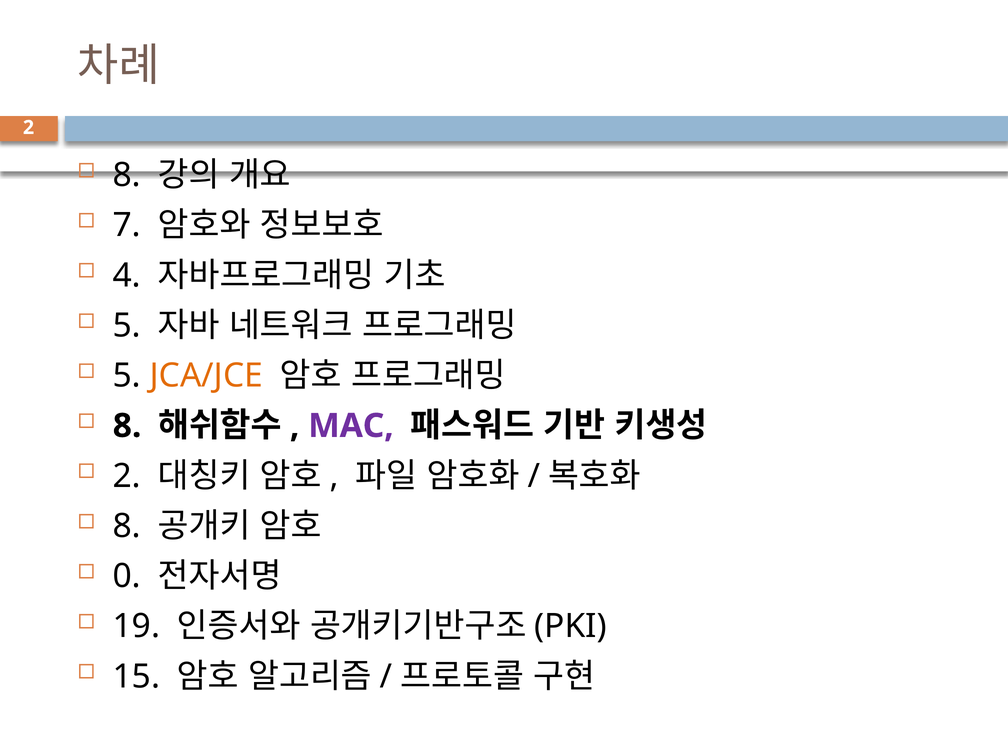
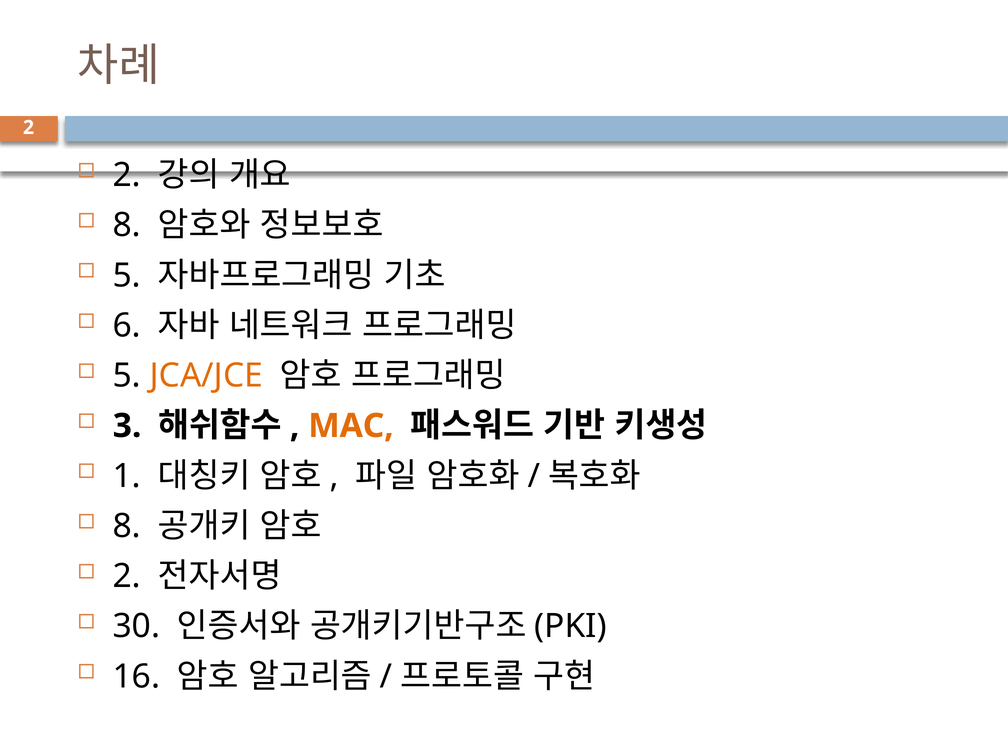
8: 8 -> 2 (127, 175)
7: 7 -> 8 (127, 225)
4: 4 -> 5 (127, 276)
5: 5 -> 6 (127, 326)
8: 8 -> 3 (127, 426)
MAC colour: purple -> orange (351, 426)
2: 2 -> 1 (127, 476)
0: 0 -> 2 (127, 576)
19: 19 -> 30 (136, 626)
15: 15 -> 16 (136, 676)
